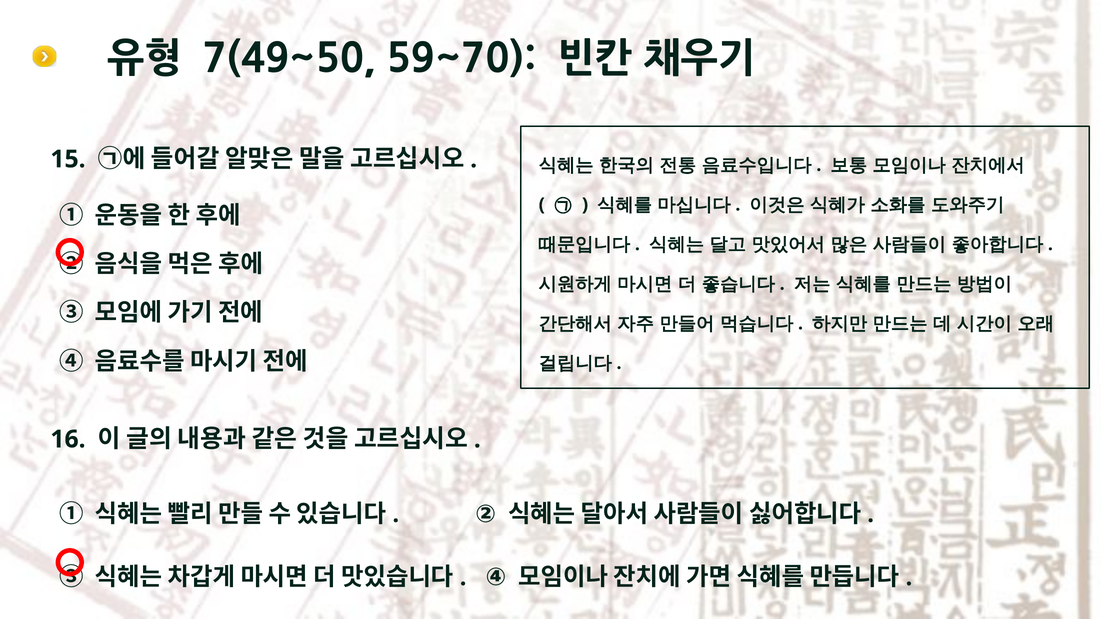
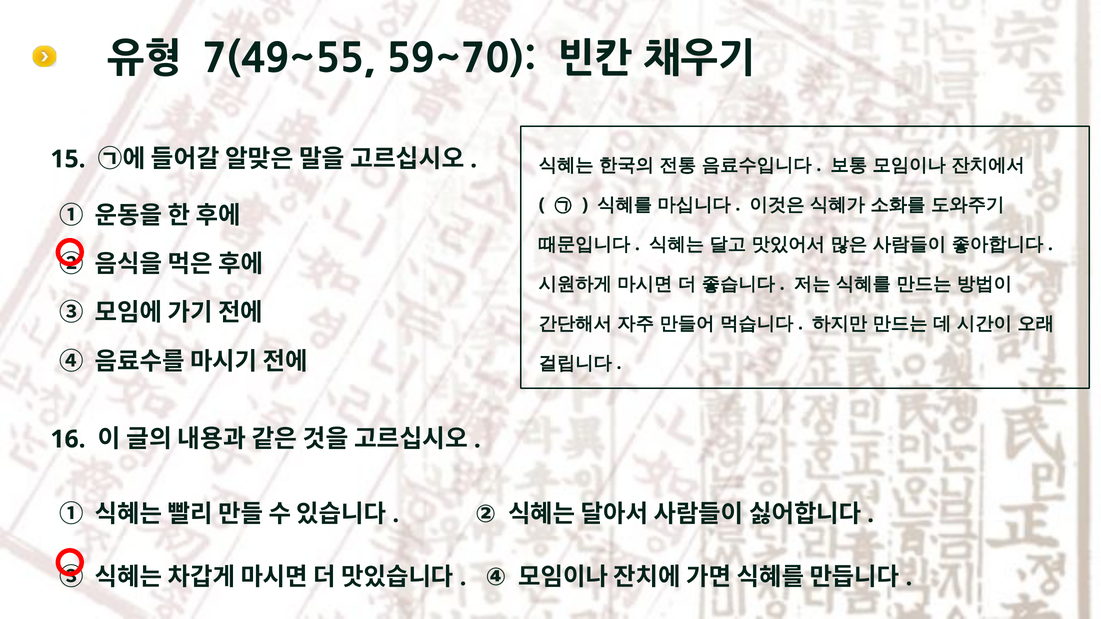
7(49~50: 7(49~50 -> 7(49~55 (289, 59)
